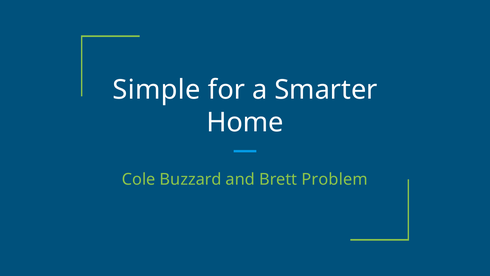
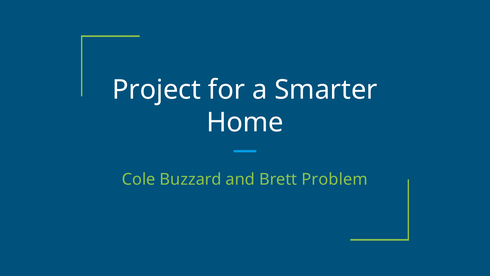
Simple: Simple -> Project (157, 90)
